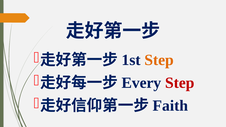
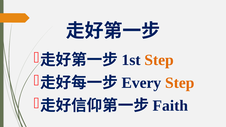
Step colour: red -> orange (180, 83)
